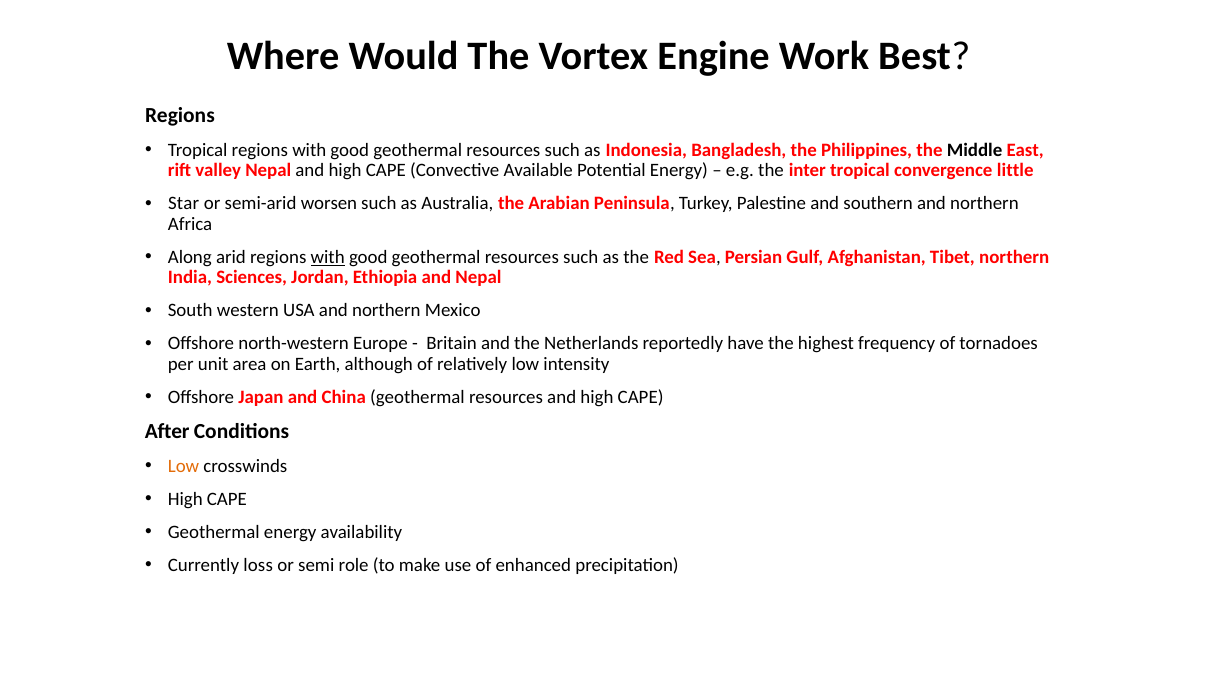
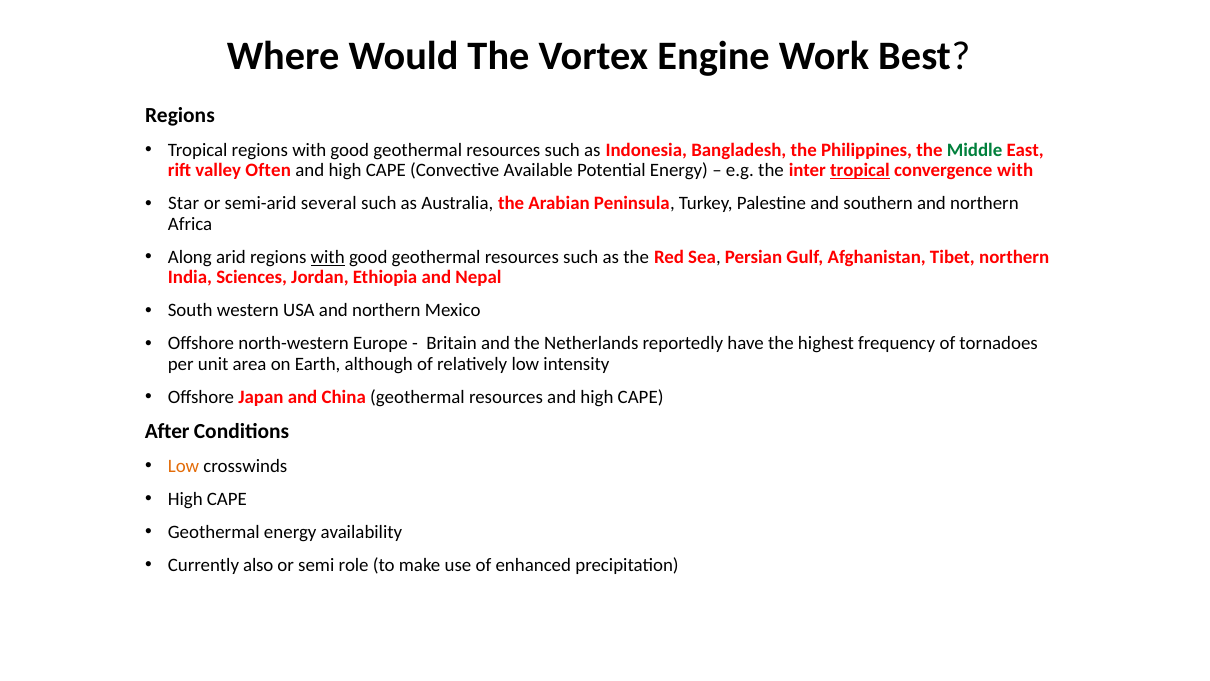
Middle colour: black -> green (975, 150)
valley Nepal: Nepal -> Often (268, 170)
tropical underline: none -> present (860, 170)
convergence little: little -> with (1015, 170)
worsen: worsen -> several (329, 203)
loss: loss -> also (258, 565)
